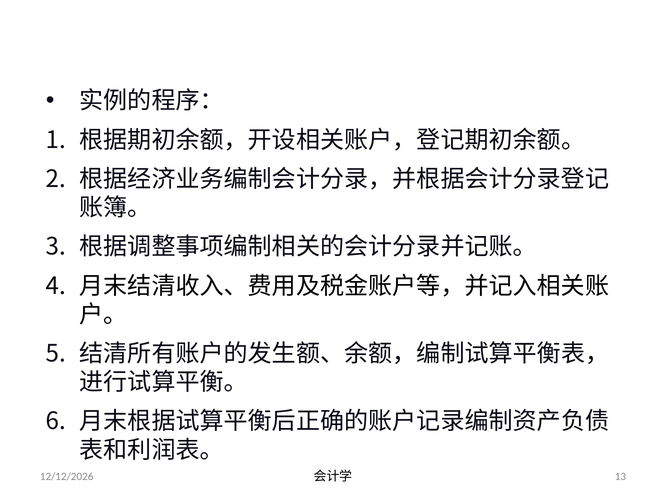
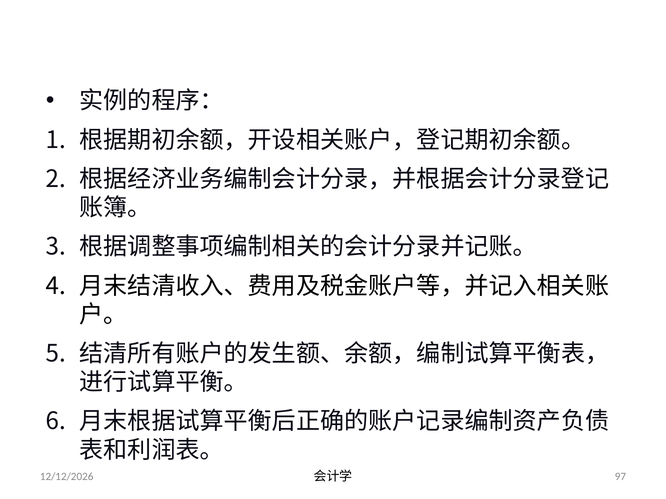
13: 13 -> 97 (620, 477)
